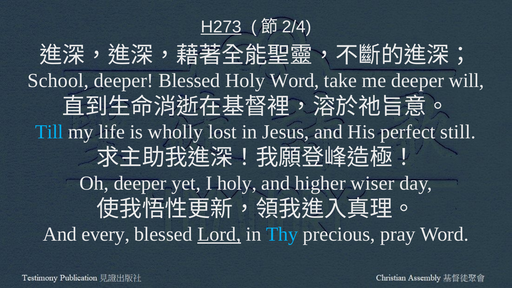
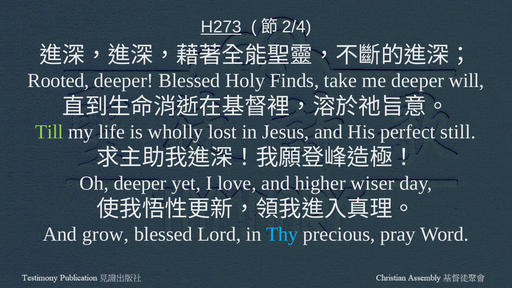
School: School -> Rooted (58, 81)
Holy Word: Word -> Finds (294, 81)
Till colour: light blue -> light green (49, 132)
I holy: holy -> love (237, 183)
every: every -> grow (105, 234)
Lord underline: present -> none (219, 234)
